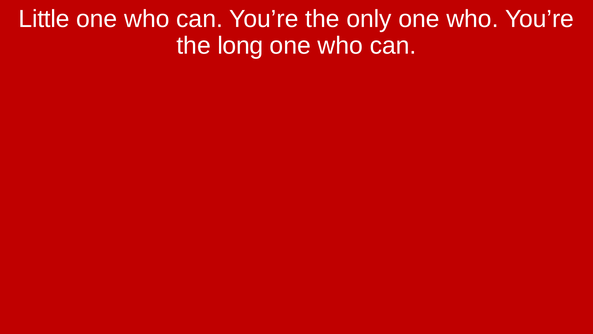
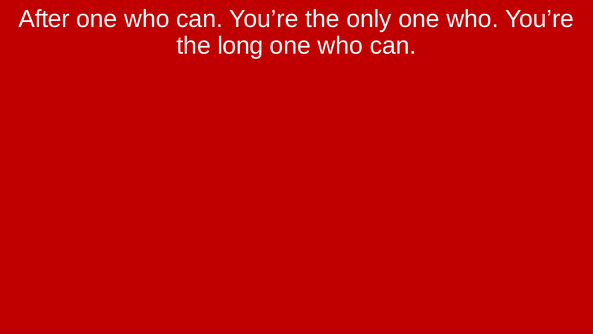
Little: Little -> After (44, 19)
